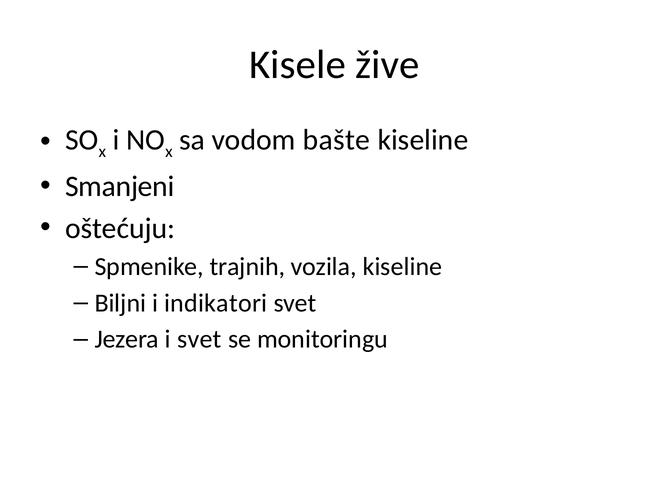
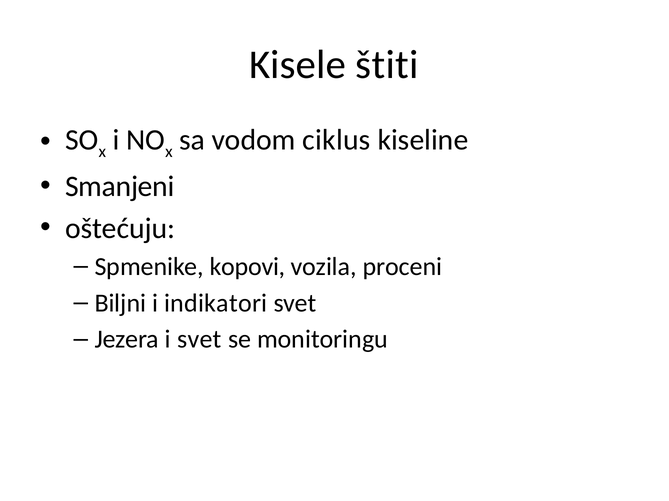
žive: žive -> štiti (387, 65)
bašte: bašte -> ciklus (336, 140)
trajnih: trajnih -> kopovi (247, 267)
vozila kiseline: kiseline -> proceni (402, 267)
